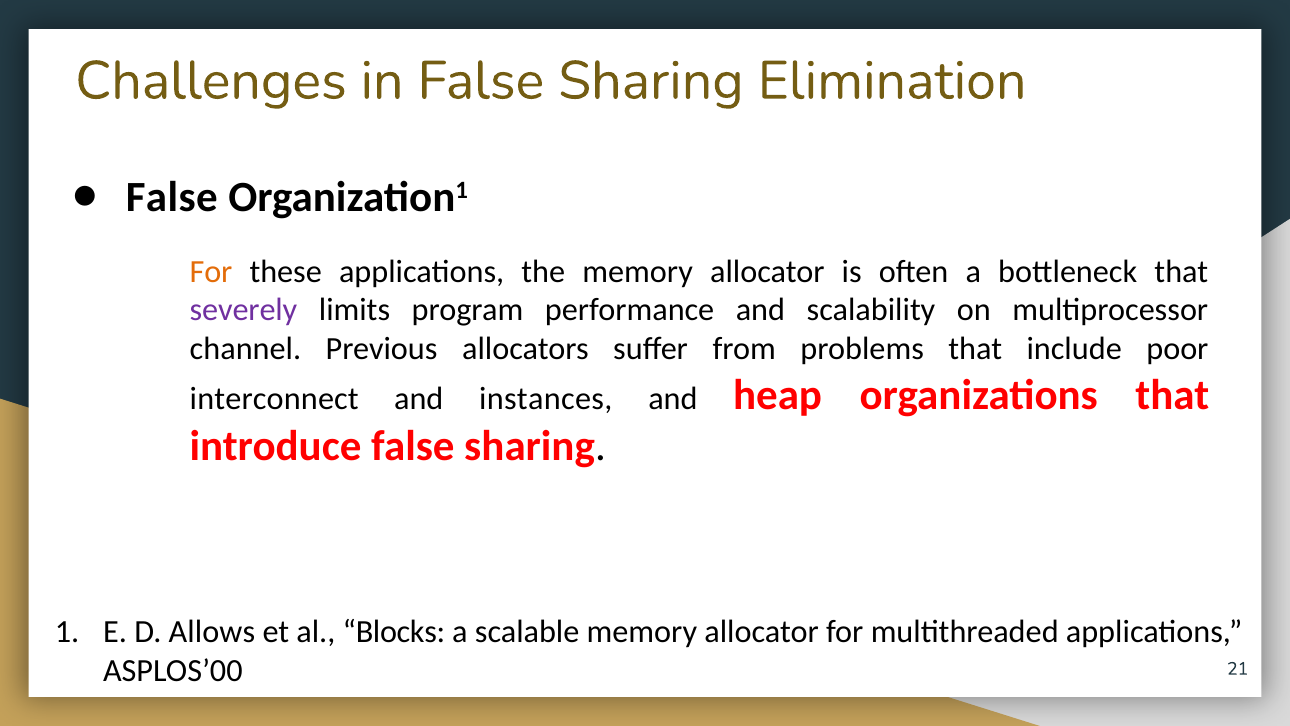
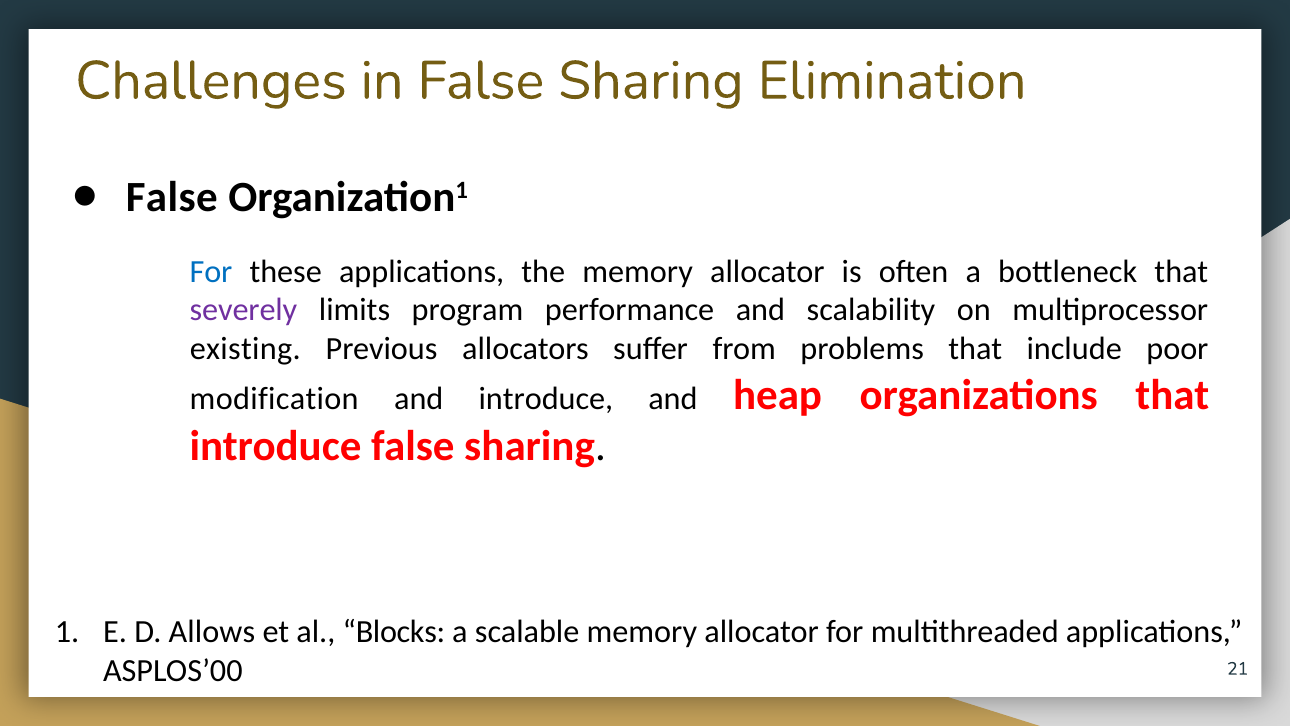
For colour: orange -> blue (211, 271)
channel: channel -> existing (245, 349)
interconnect: interconnect -> modification (274, 398)
and instances: instances -> introduce (546, 398)
